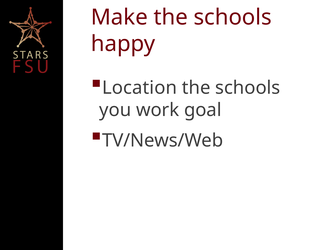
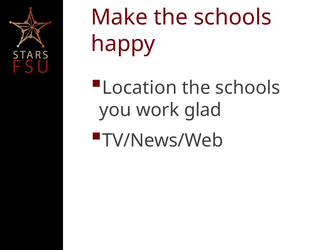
goal: goal -> glad (203, 110)
